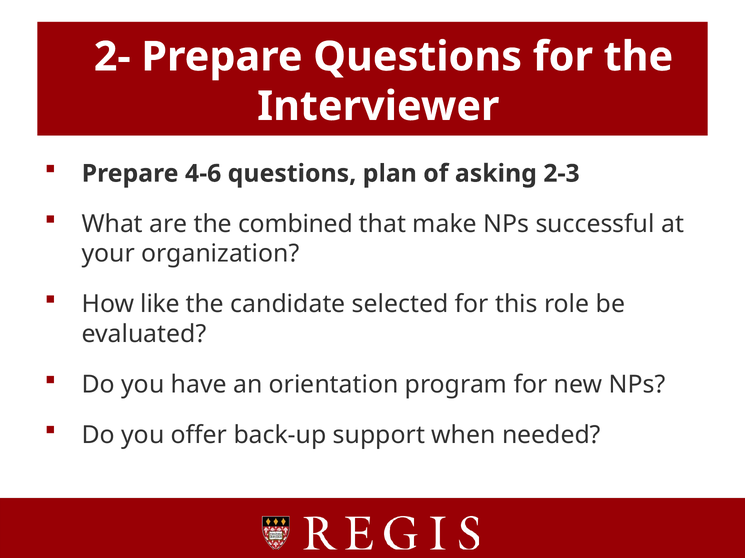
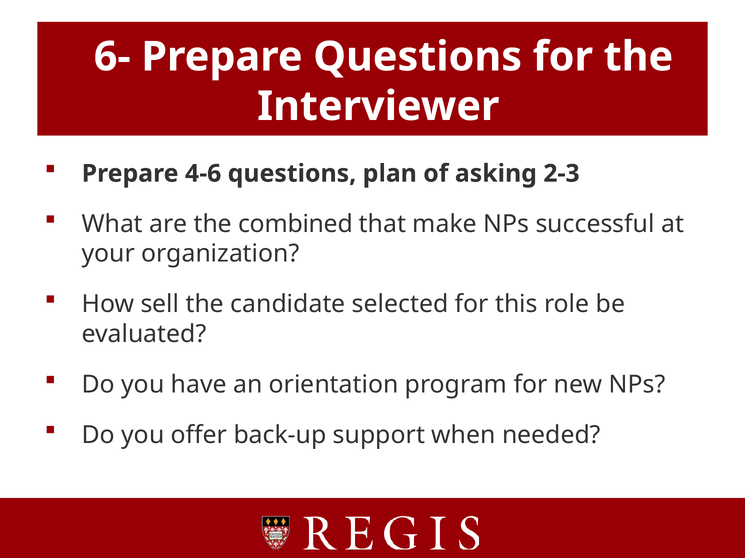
2-: 2- -> 6- (112, 57)
like: like -> sell (160, 305)
